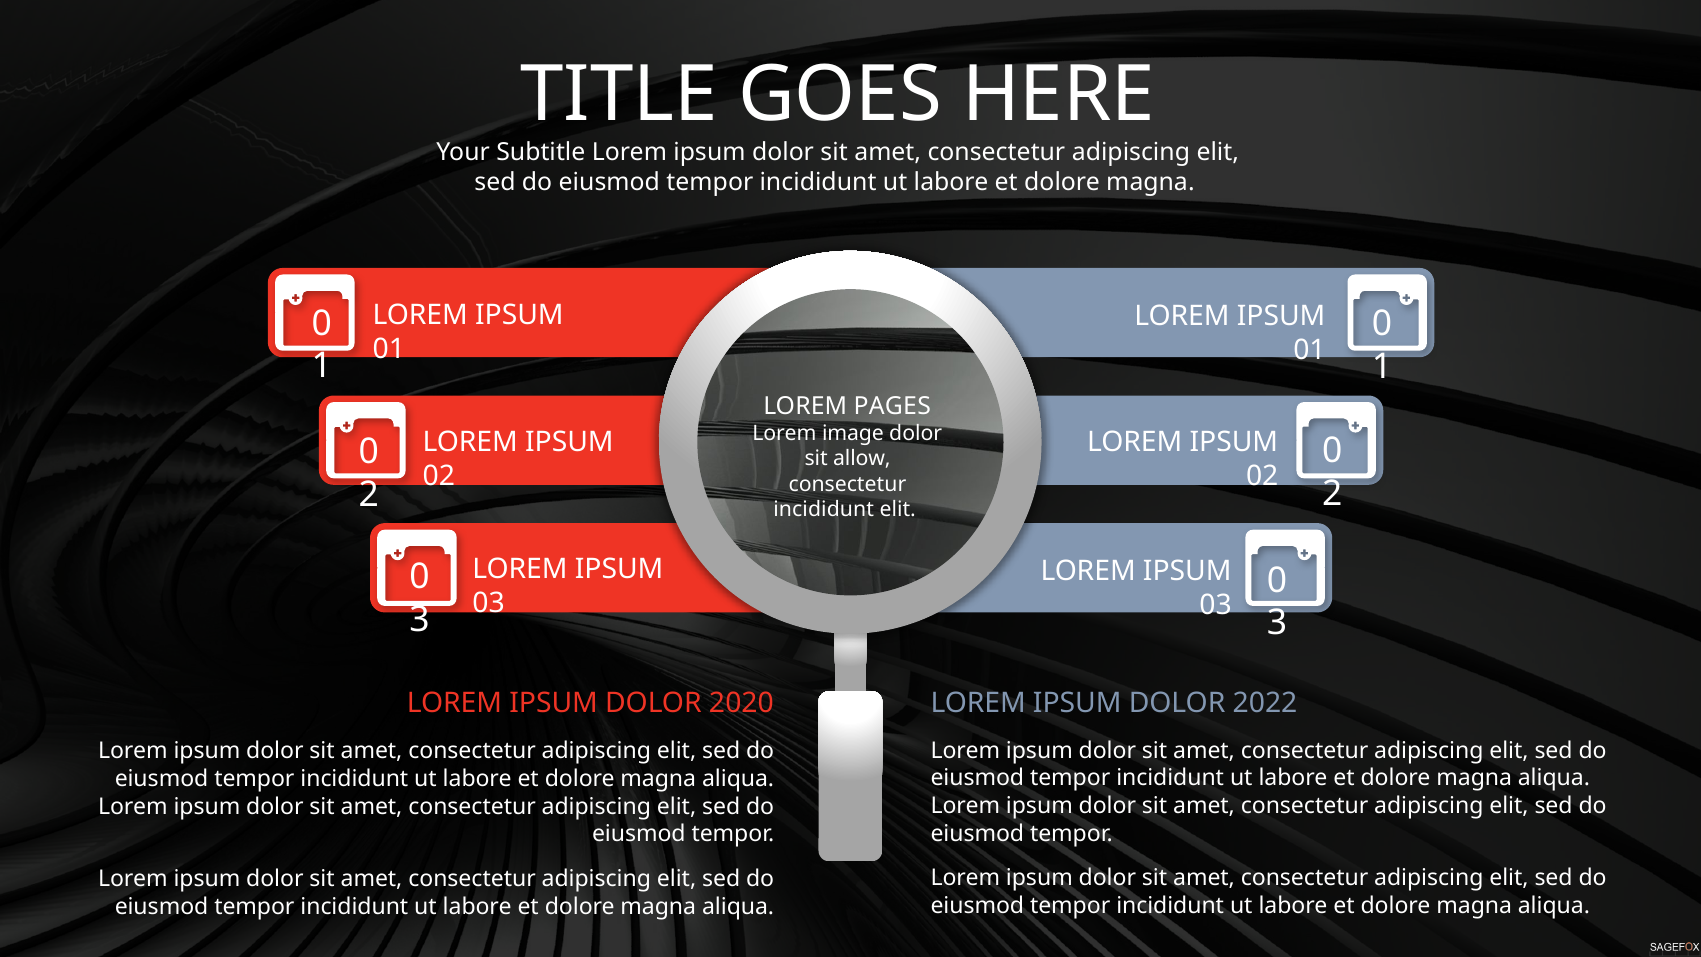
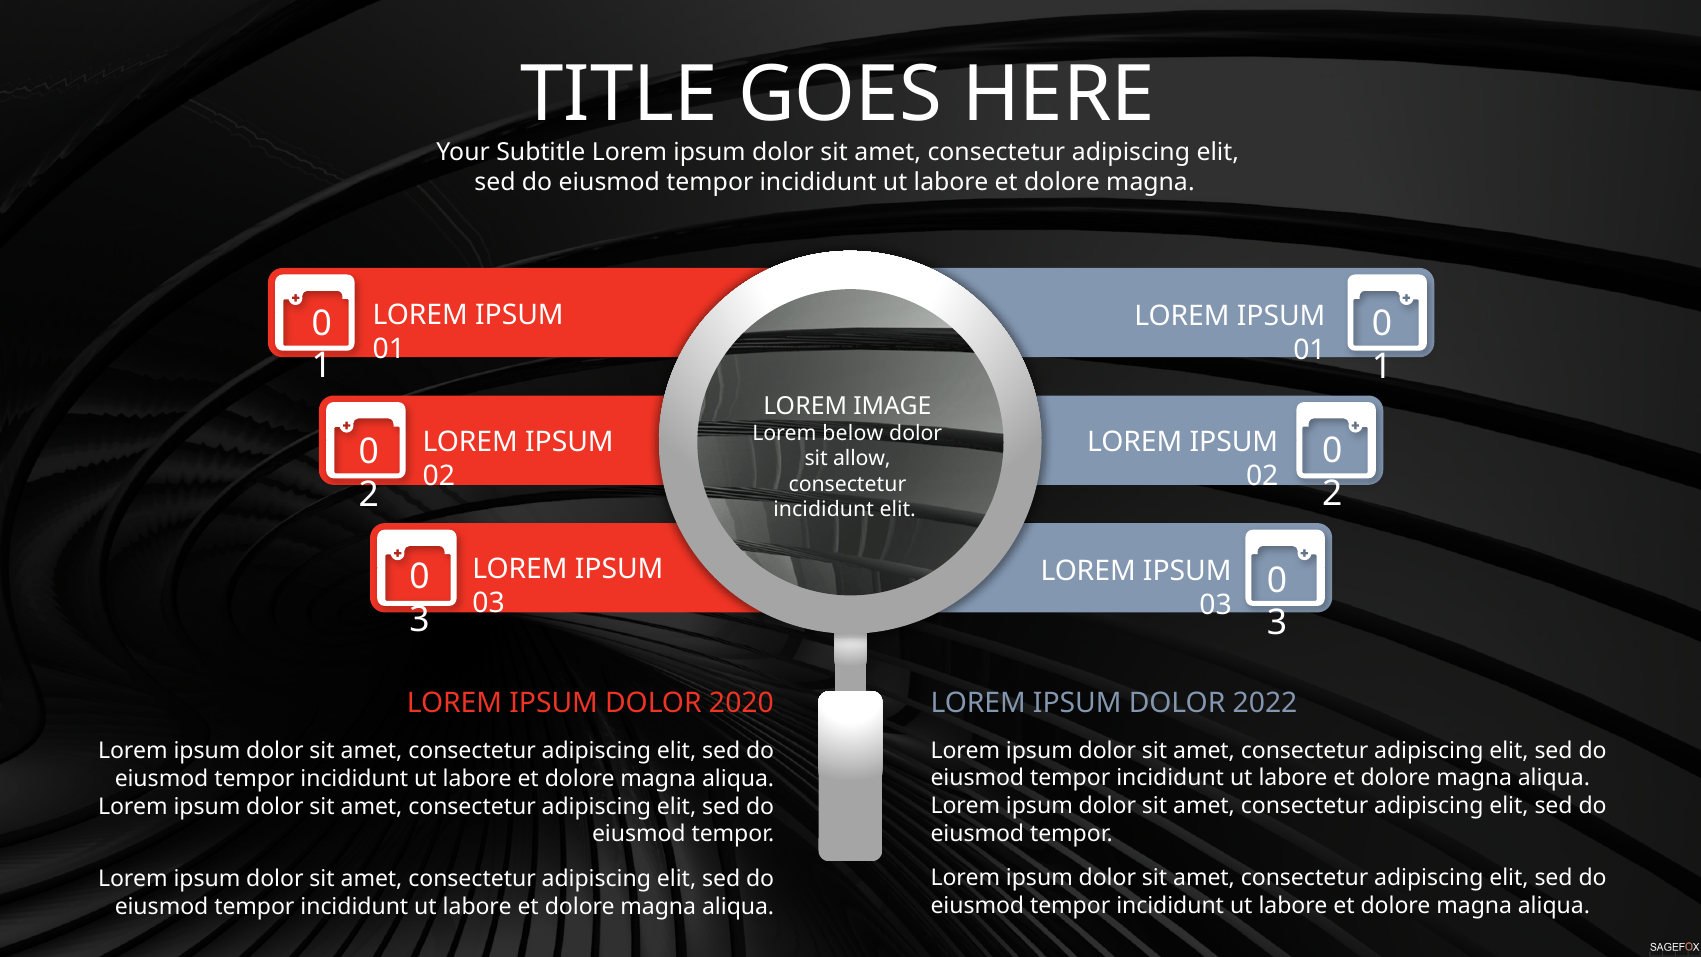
PAGES: PAGES -> IMAGE (892, 406)
image: image -> below (853, 433)
